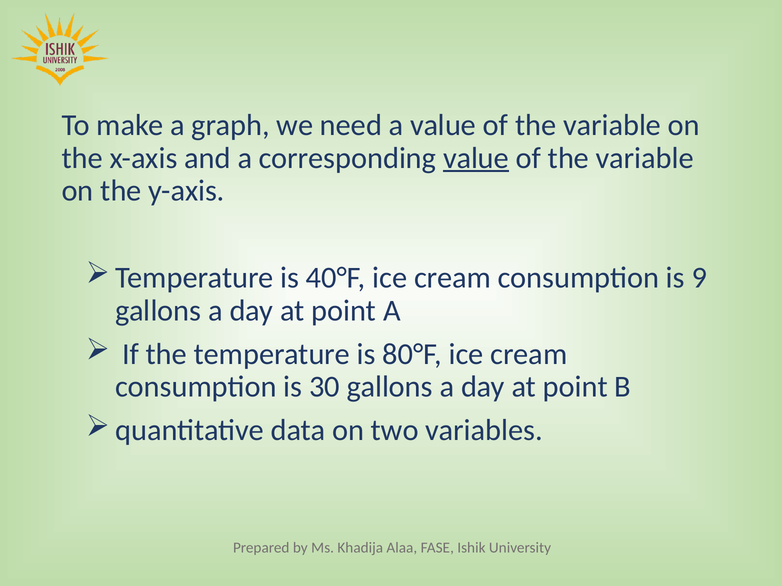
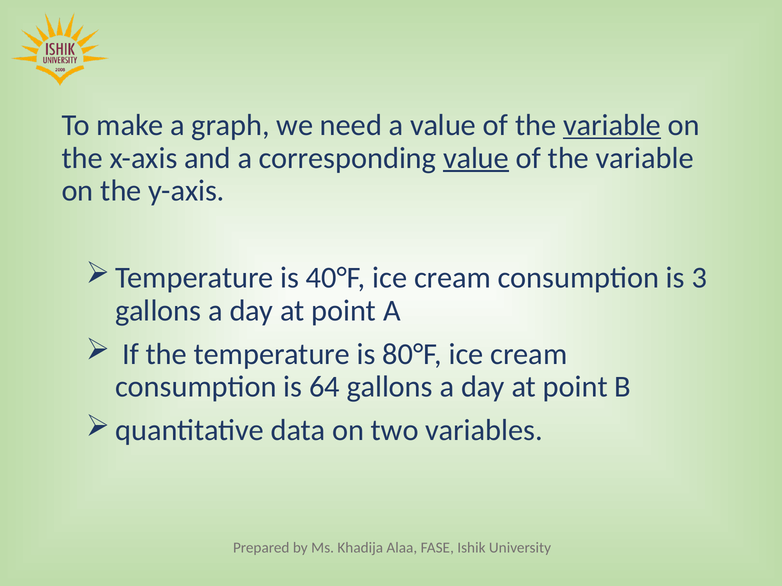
variable underline: none -> present (612, 125)
9: 9 -> 3 (699, 278)
30: 30 -> 64 (324, 387)
